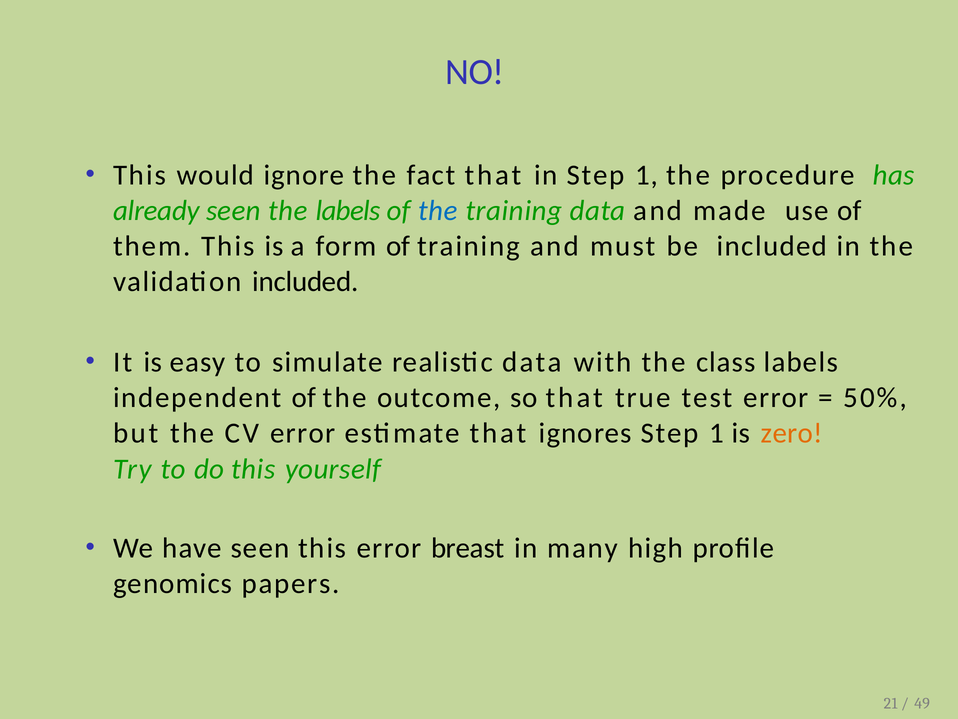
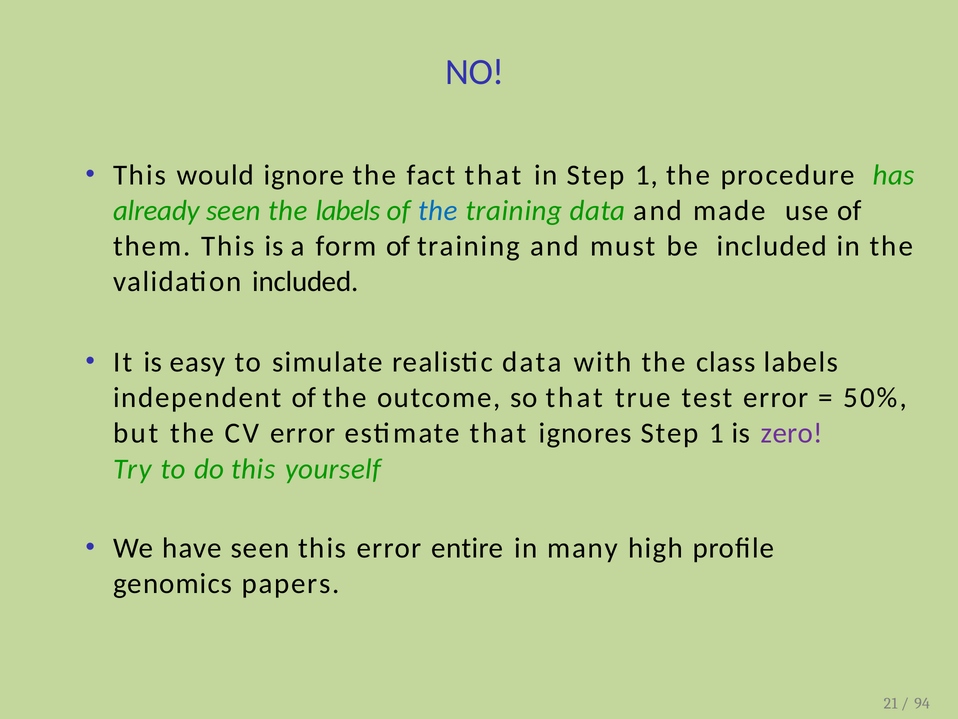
zero colour: orange -> purple (792, 433)
breast: breast -> entire (467, 548)
49: 49 -> 94 (922, 704)
